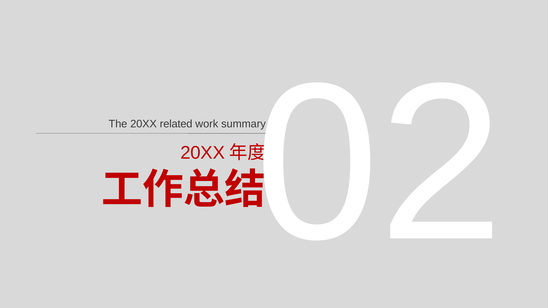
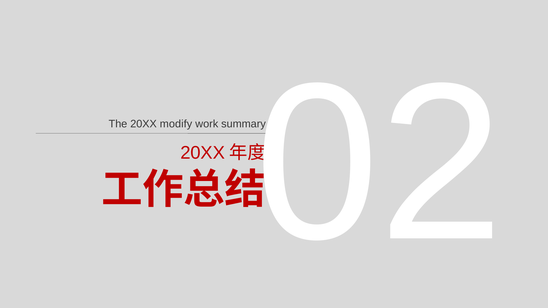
related: related -> modify (176, 124)
